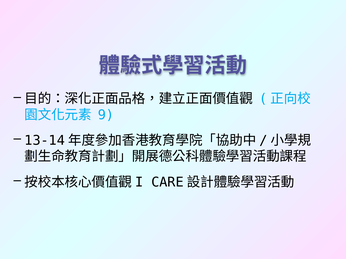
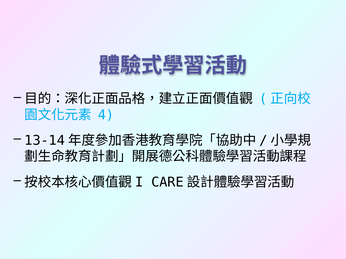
9: 9 -> 4 (106, 115)
